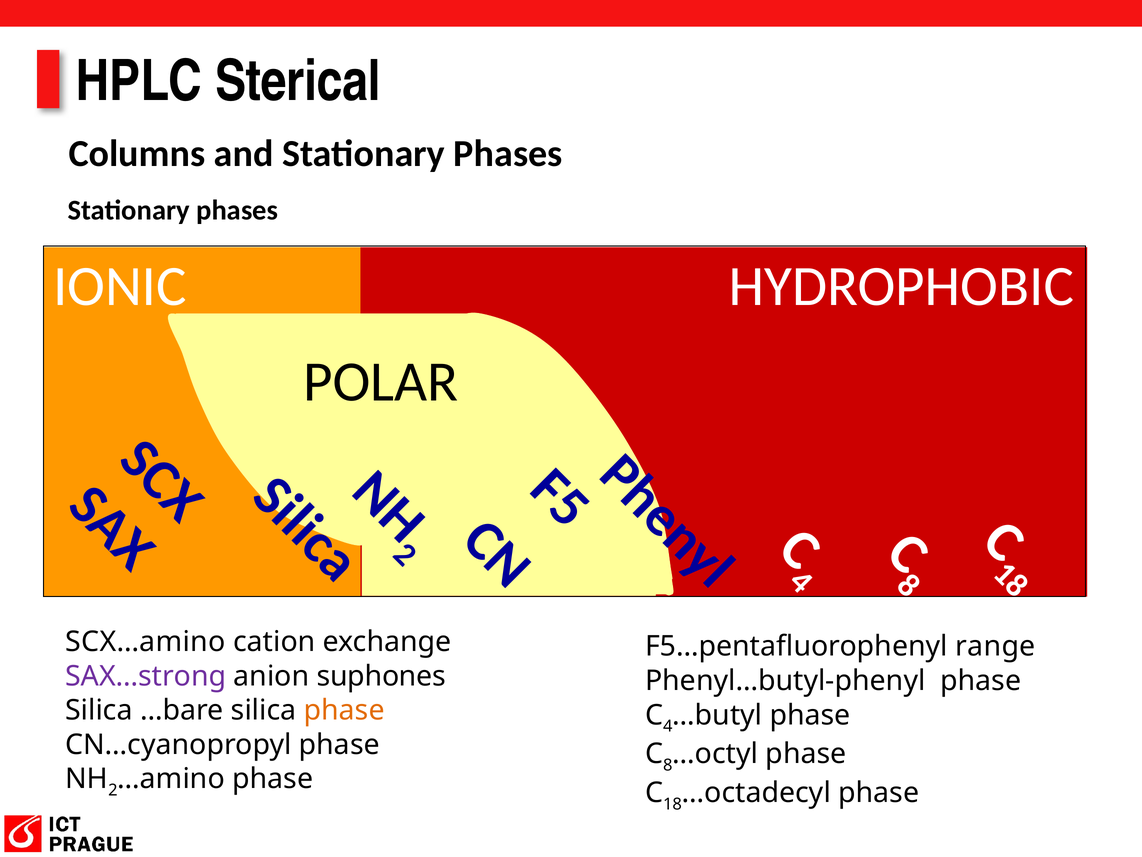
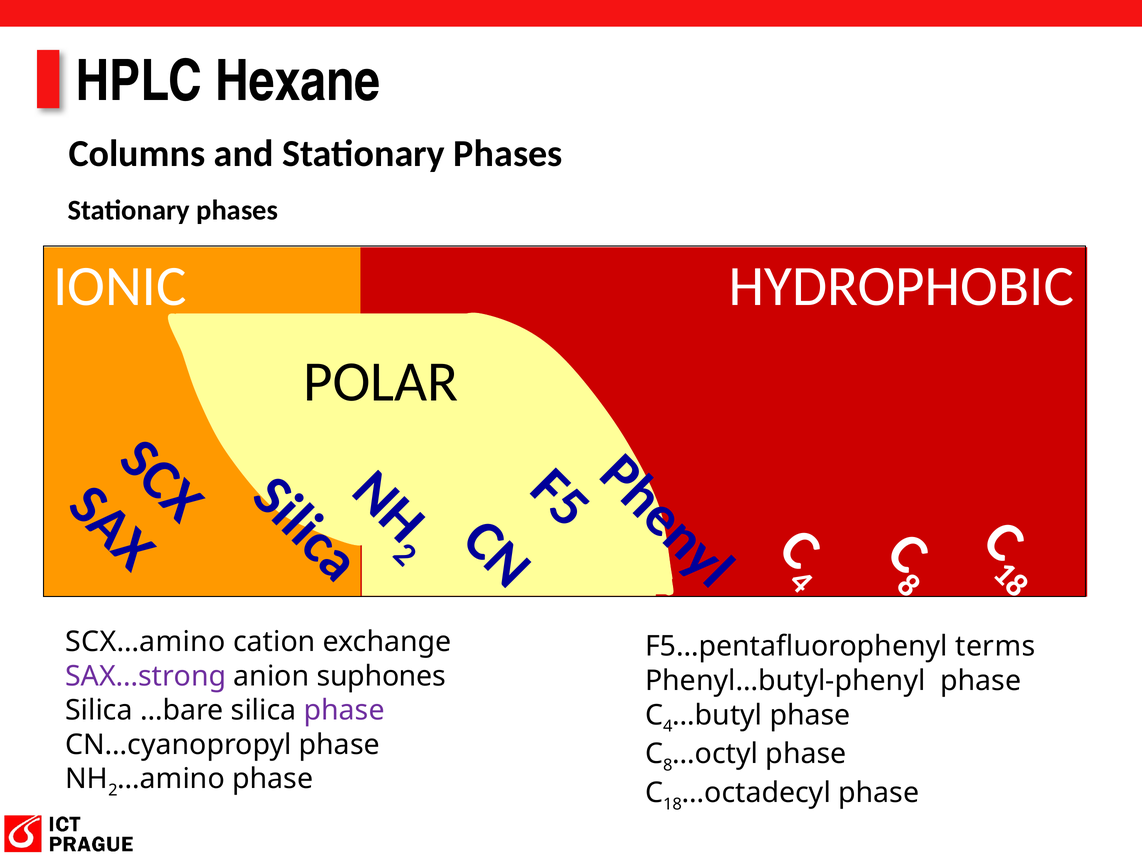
Sterical: Sterical -> Hexane (298, 82)
range: range -> terms (995, 646)
phase colour: orange -> purple (344, 710)
